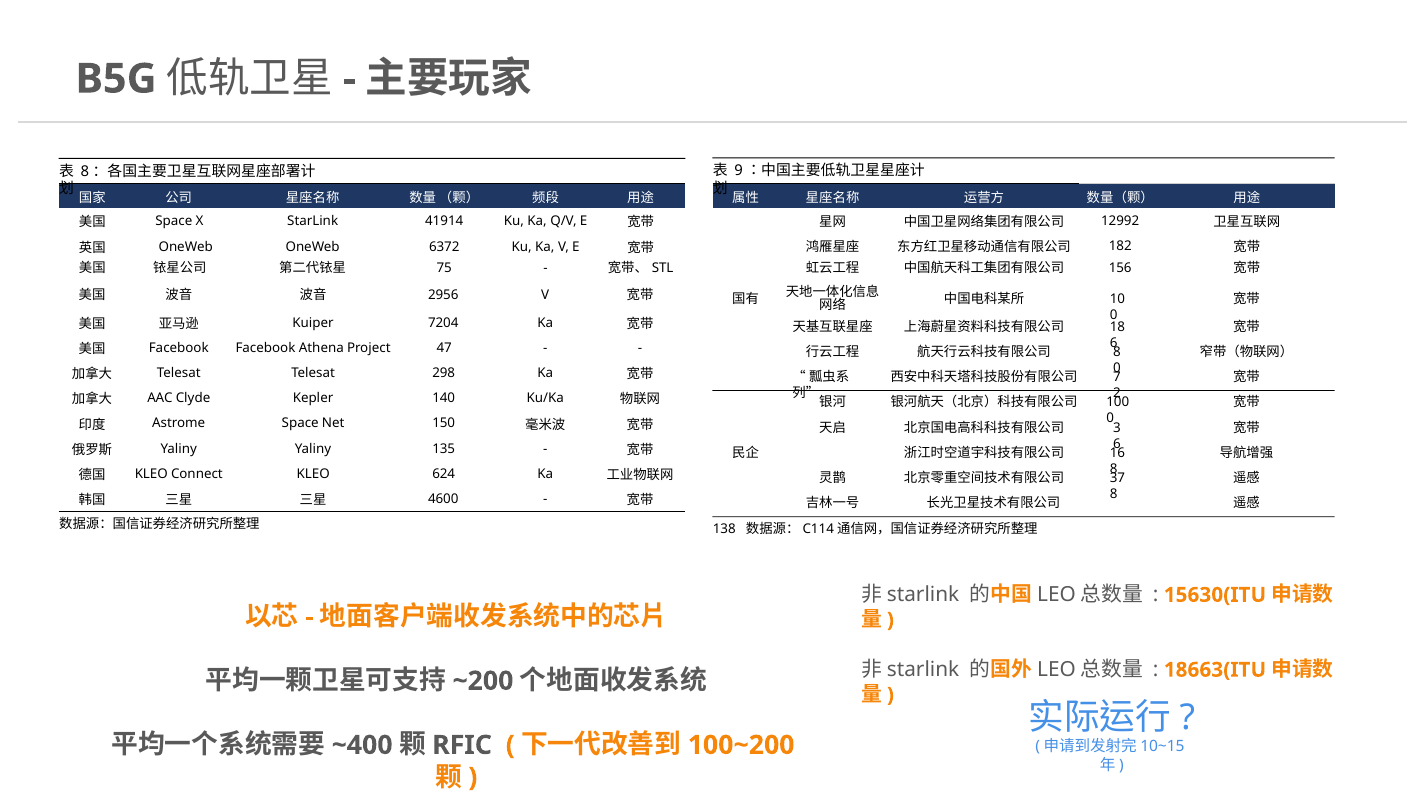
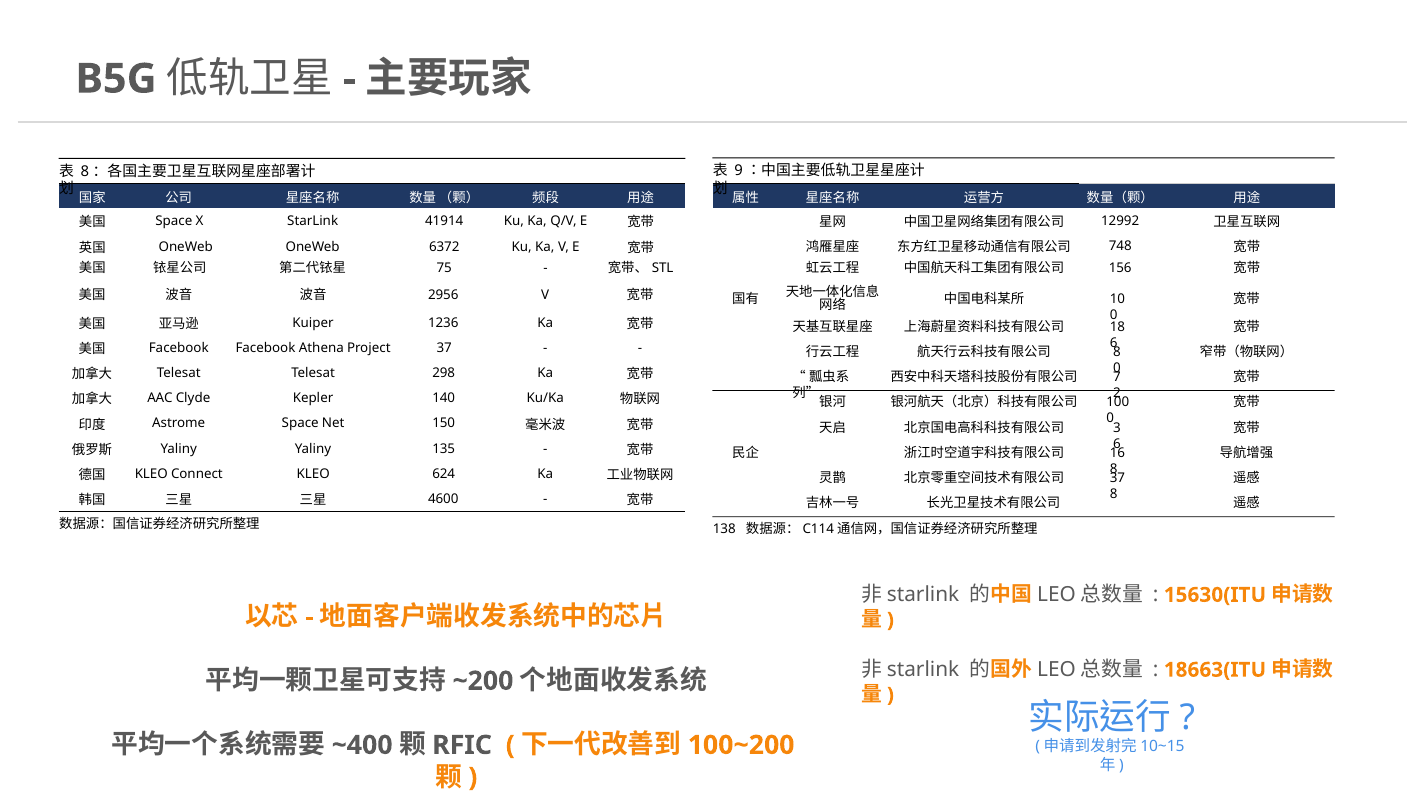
182: 182 -> 748 (1120, 246)
7204: 7204 -> 1236 (443, 322)
Project 47: 47 -> 37 (444, 348)
